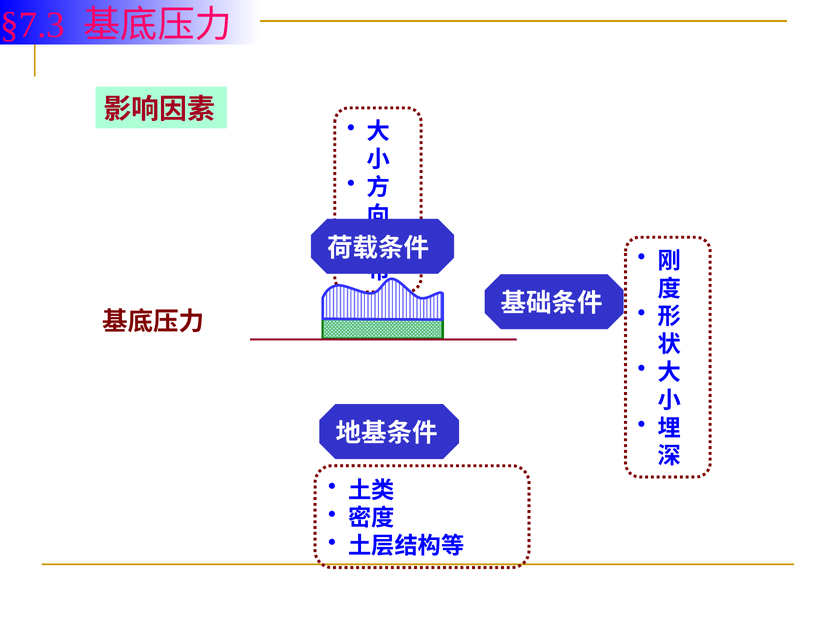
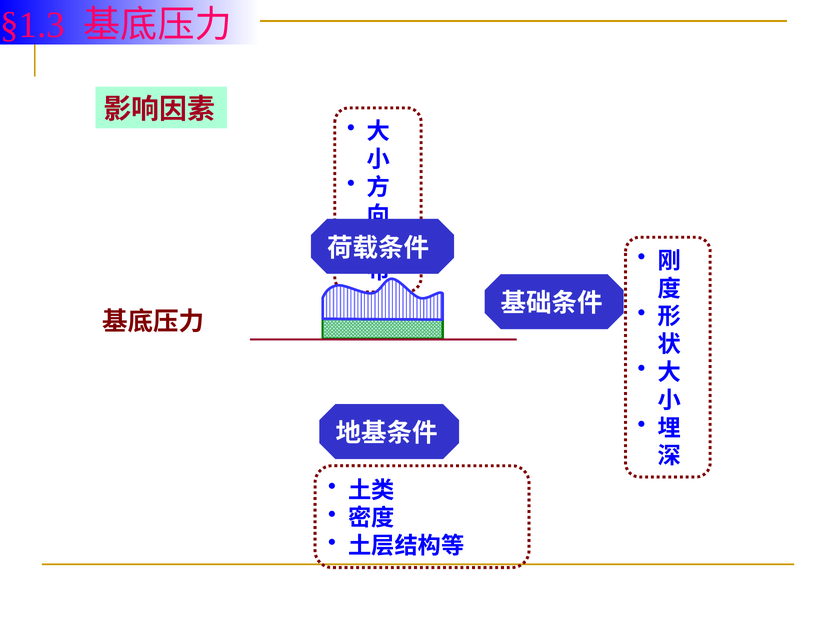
§7.3: §7.3 -> §1.3 (32, 25)
